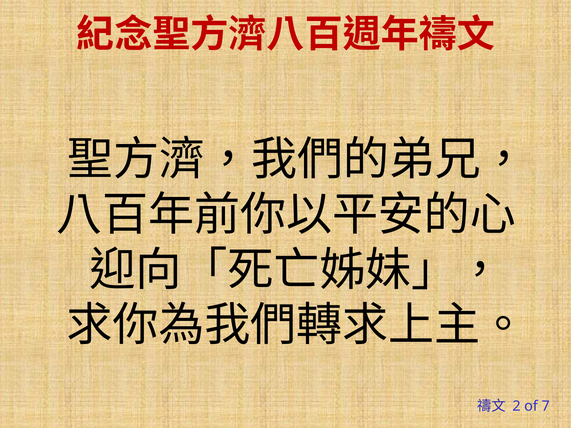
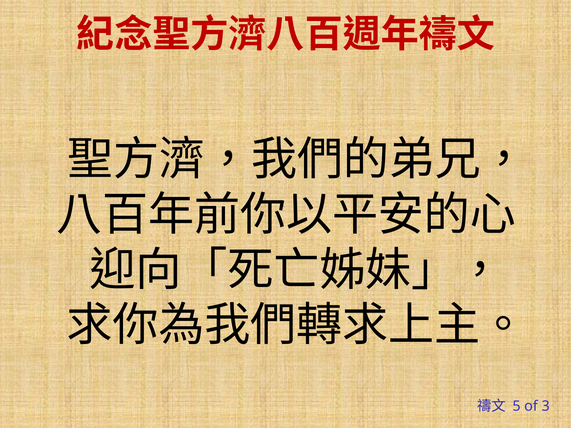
2: 2 -> 5 (517, 406)
7: 7 -> 3 (546, 406)
